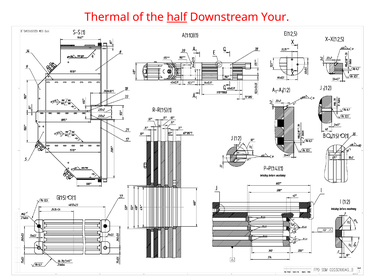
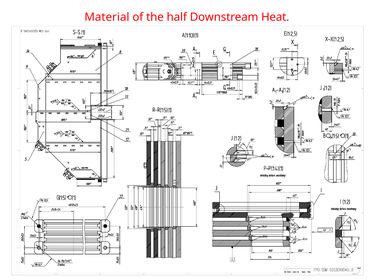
Thermal: Thermal -> Material (107, 17)
half underline: present -> none (177, 17)
Your: Your -> Heat (275, 17)
